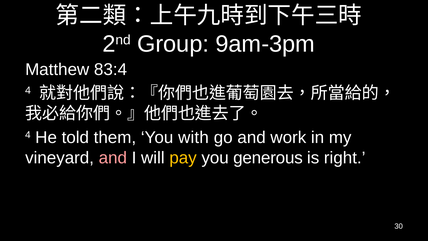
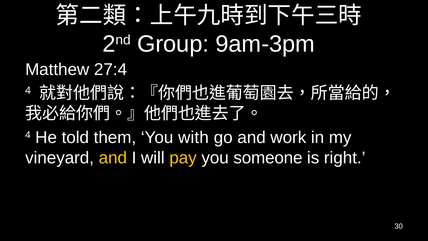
83:4: 83:4 -> 27:4 (111, 69)
and colour: pink -> yellow (113, 158)
generous: generous -> someone (268, 158)
